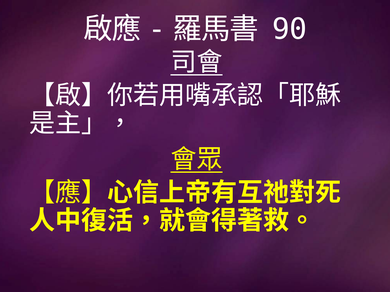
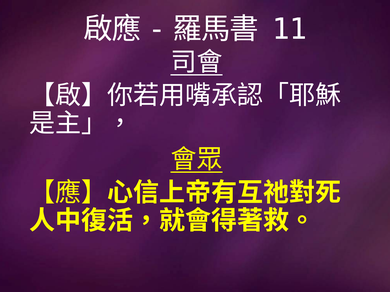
90: 90 -> 11 (290, 29)
